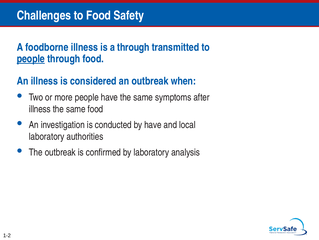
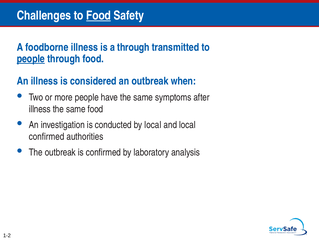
Food underline: none -> present (99, 15)
by have: have -> local (153, 124)
laboratory: laboratory -> confirmed (47, 136)
